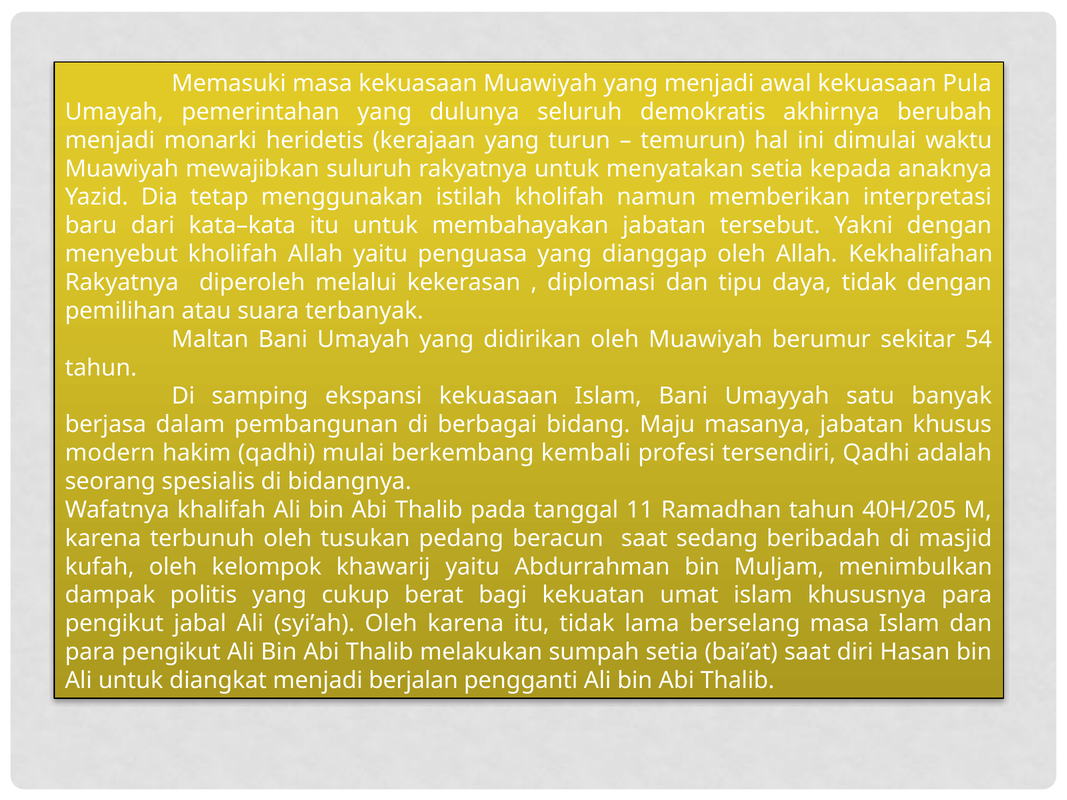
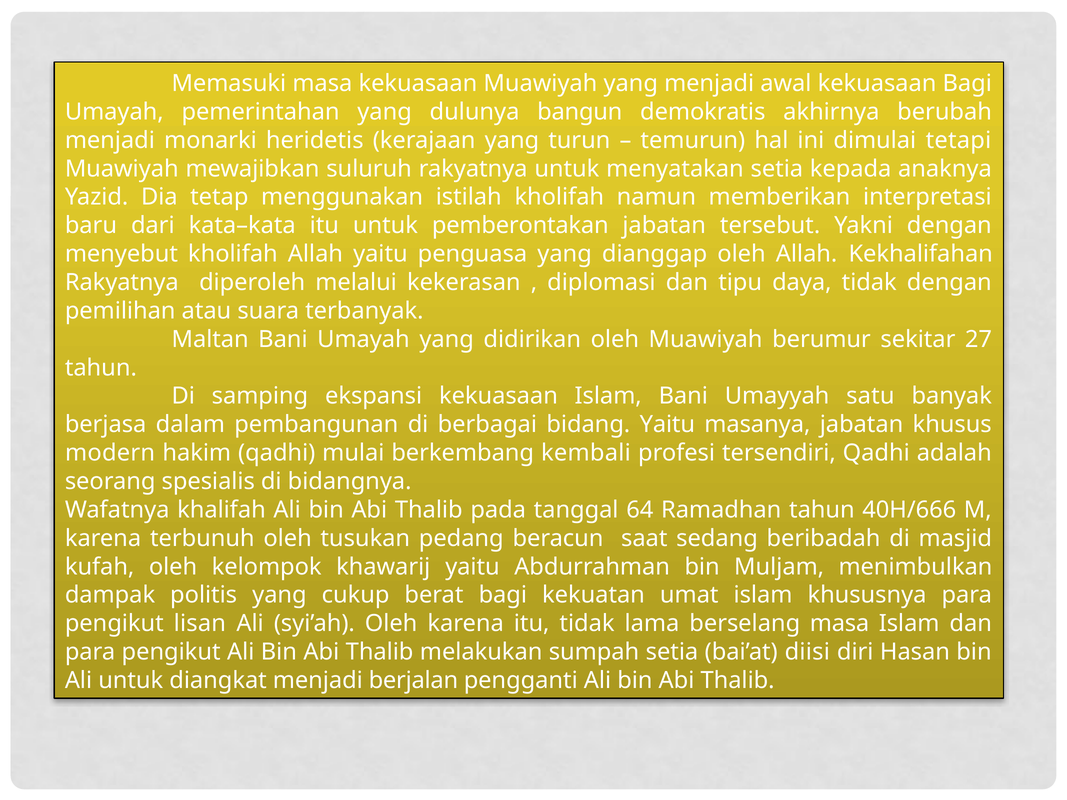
kekuasaan Pula: Pula -> Bagi (967, 83)
seluruh: seluruh -> bangun (580, 112)
waktu: waktu -> tetapi (958, 140)
membahayakan: membahayakan -> pemberontakan (520, 226)
54: 54 -> 27 (979, 339)
bidang Maju: Maju -> Yaitu (667, 425)
11: 11 -> 64 (640, 510)
40H/205: 40H/205 -> 40H/666 (909, 510)
jabal: jabal -> lisan (200, 624)
bai’at saat: saat -> diisi (807, 652)
